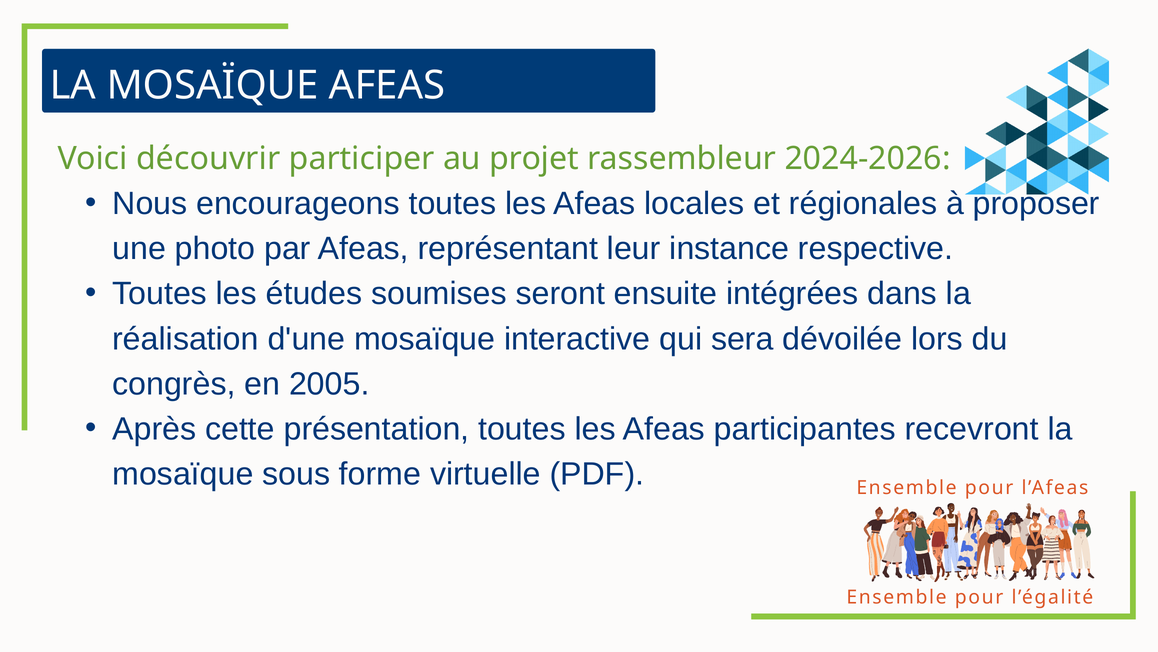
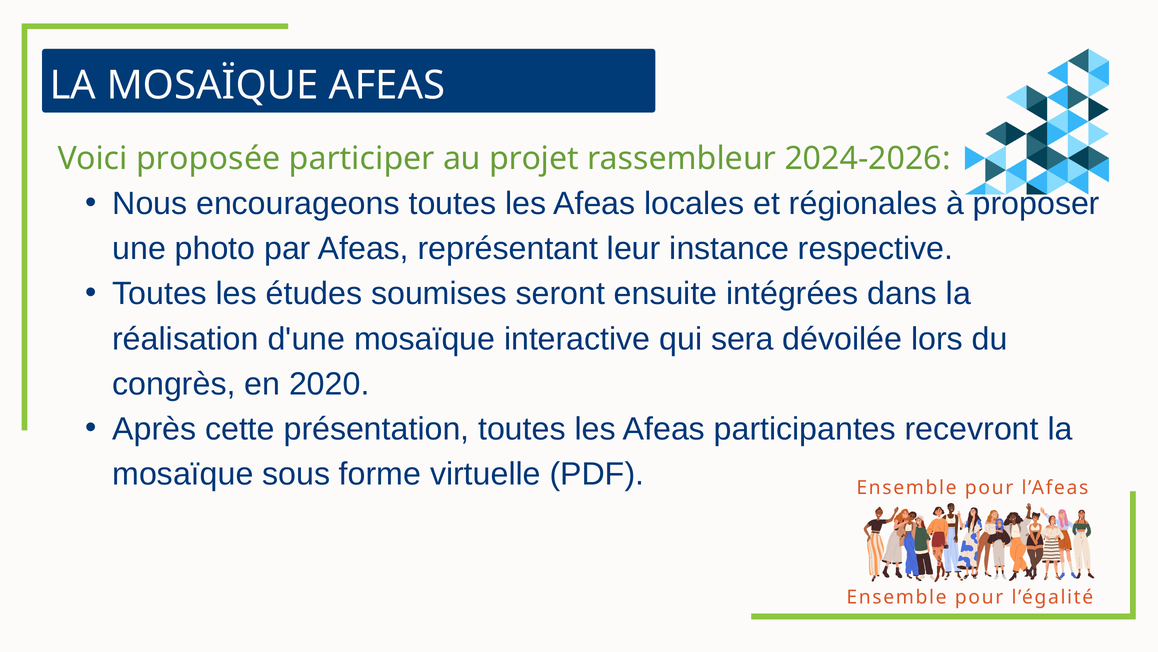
découvrir: découvrir -> proposée (208, 158)
2005: 2005 -> 2020 (329, 384)
